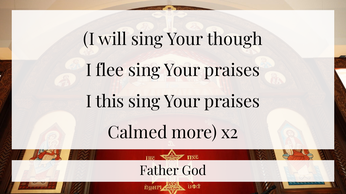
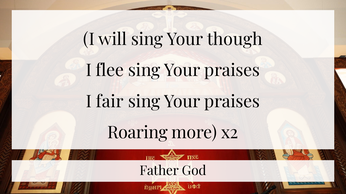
this: this -> fair (110, 102)
Calmed: Calmed -> Roaring (138, 133)
